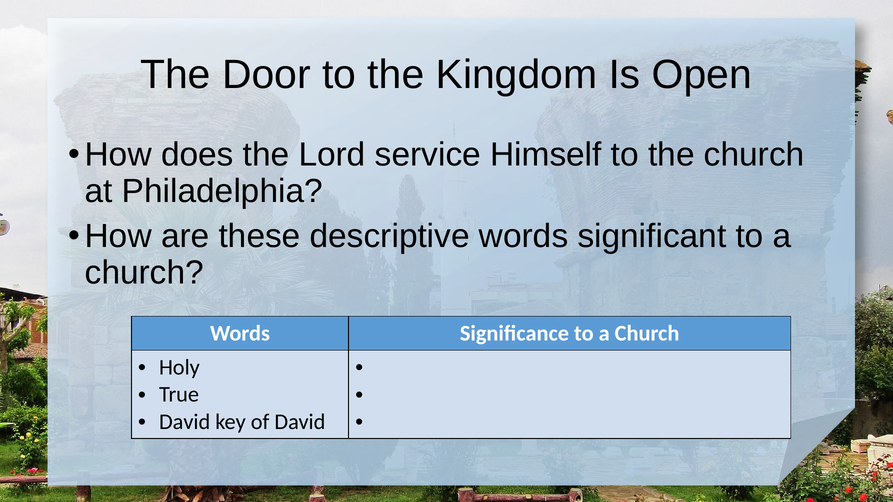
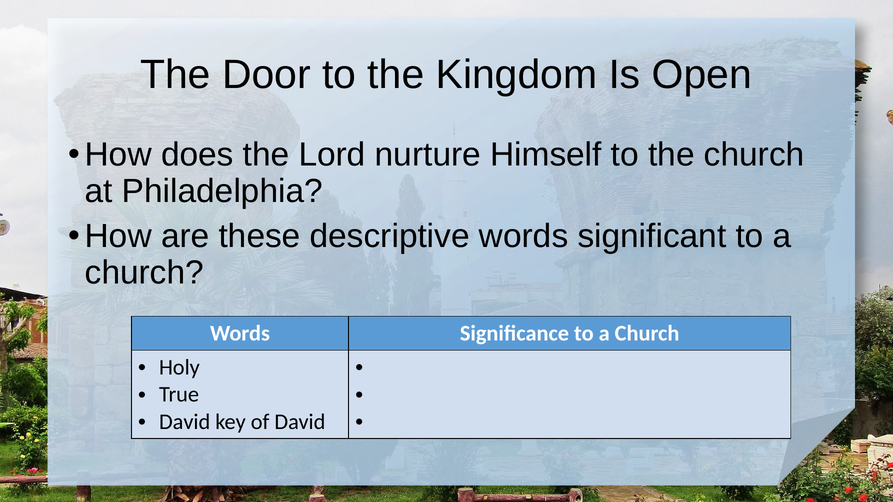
service: service -> nurture (428, 155)
